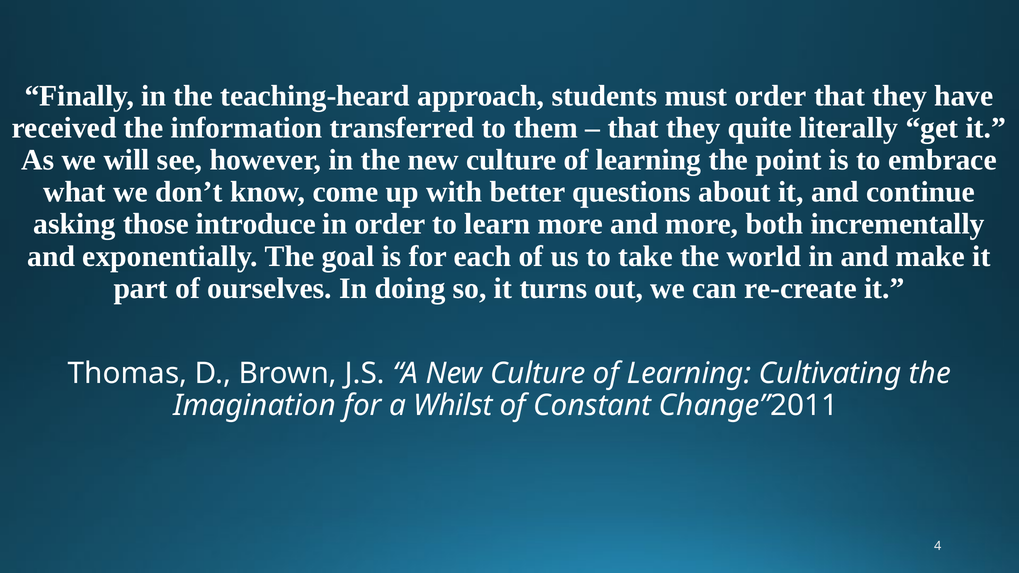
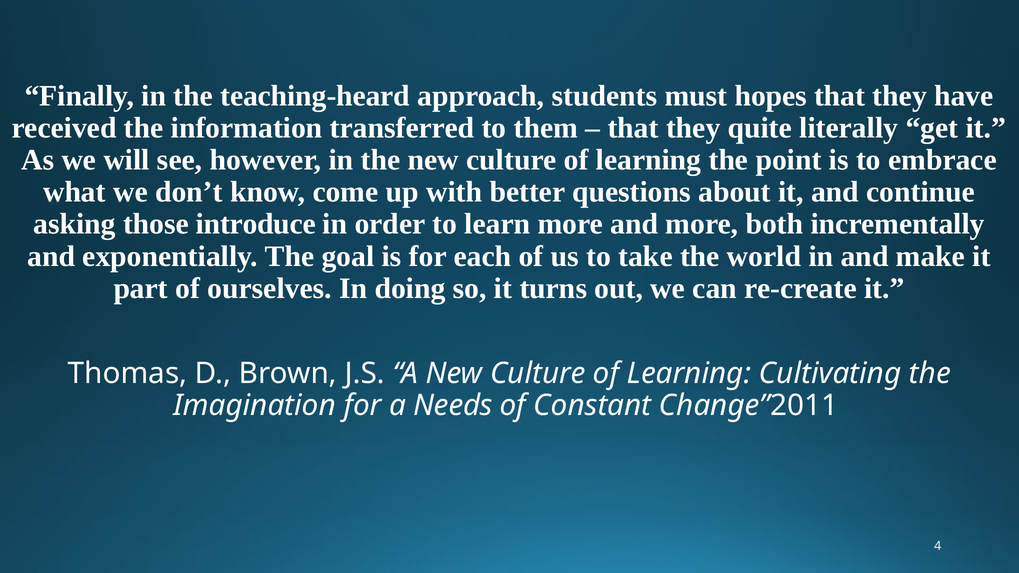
must order: order -> hopes (771, 96)
Whilst: Whilst -> Needs (453, 406)
